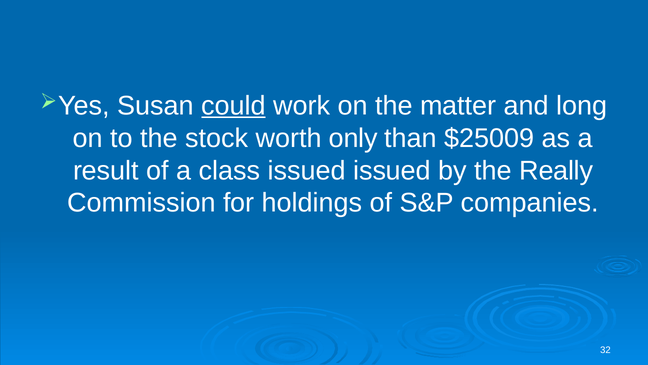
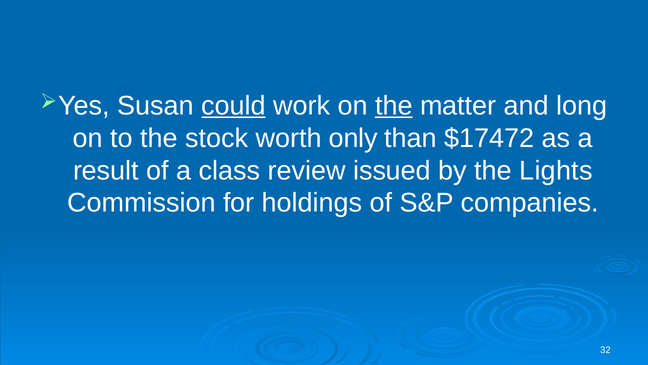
the underline: none -> present (394, 106)
$25009: $25009 -> $17472 (489, 138)
class issued: issued -> review (307, 170)
Really: Really -> Lights (556, 170)
